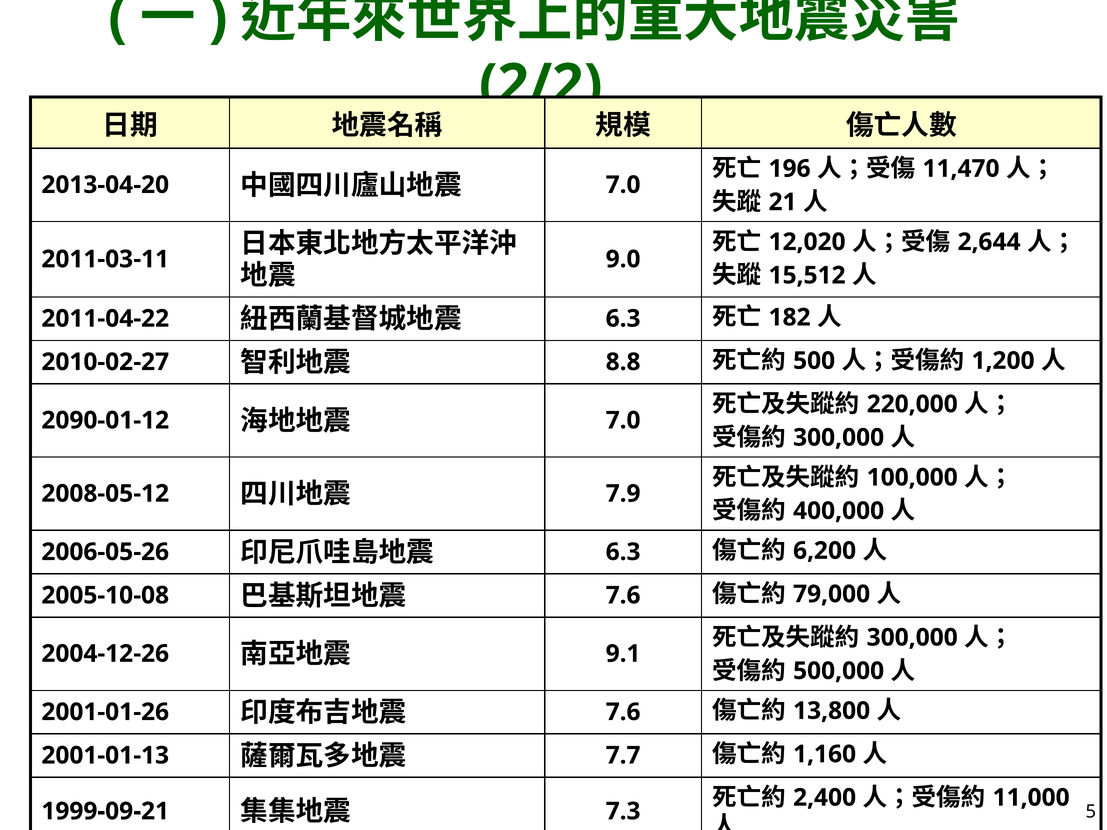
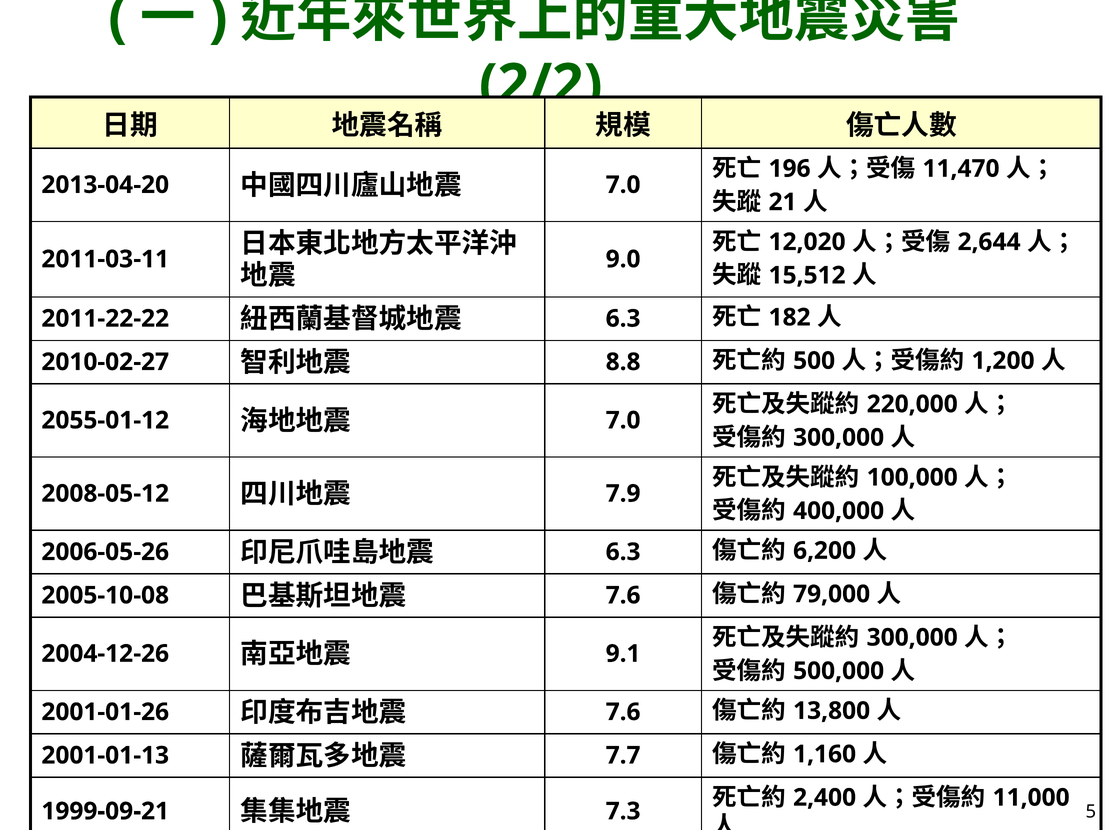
2011-04-22: 2011-04-22 -> 2011-22-22 (105, 319)
2090-01-12: 2090-01-12 -> 2055-01-12 (105, 420)
